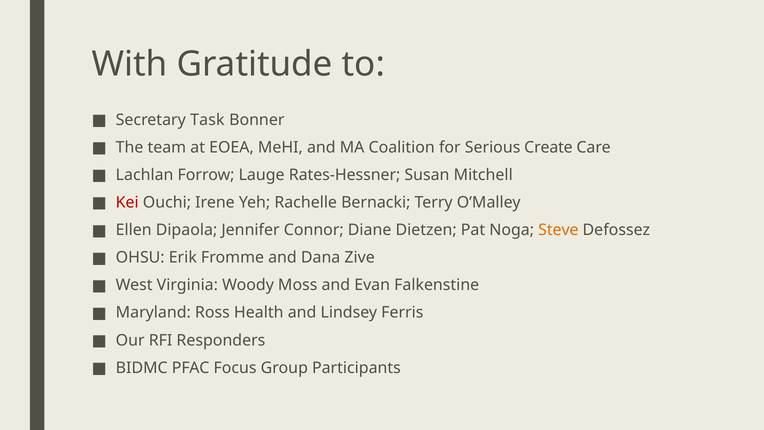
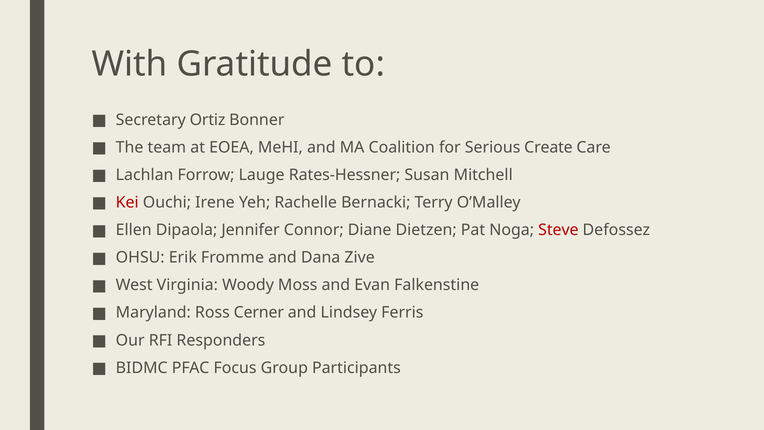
Task: Task -> Ortiz (208, 120)
Steve colour: orange -> red (558, 230)
Health: Health -> Cerner (259, 313)
